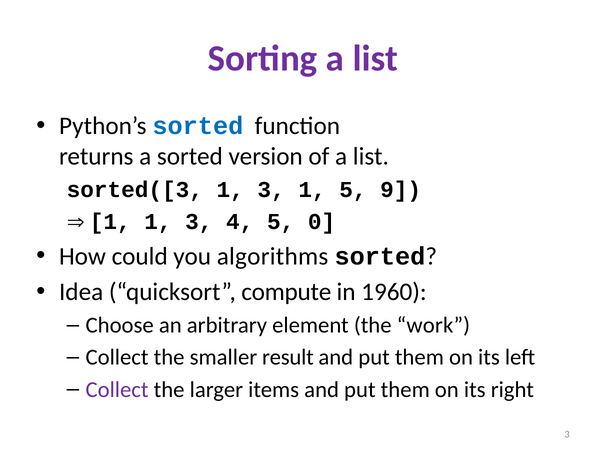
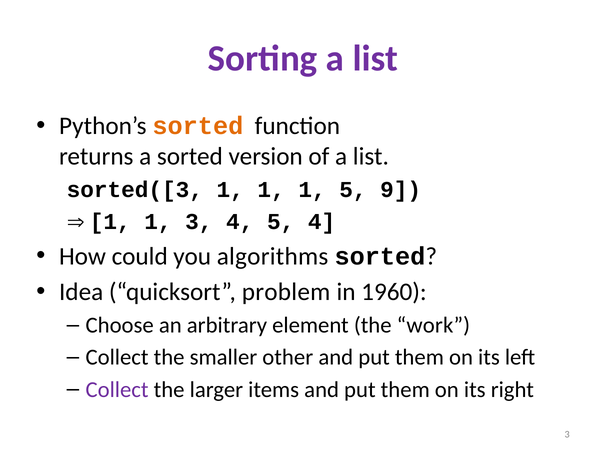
sorted colour: blue -> orange (198, 126)
sorted([3 1 3: 3 -> 1 (271, 190)
5 0: 0 -> 4 (322, 222)
compute: compute -> problem (286, 292)
result: result -> other (288, 357)
